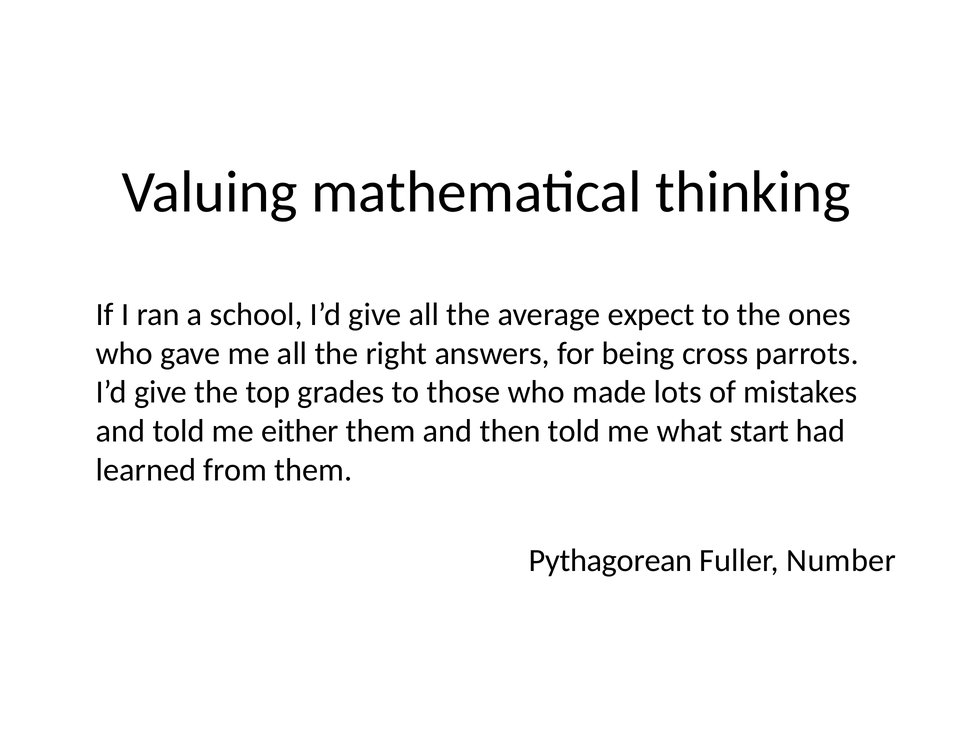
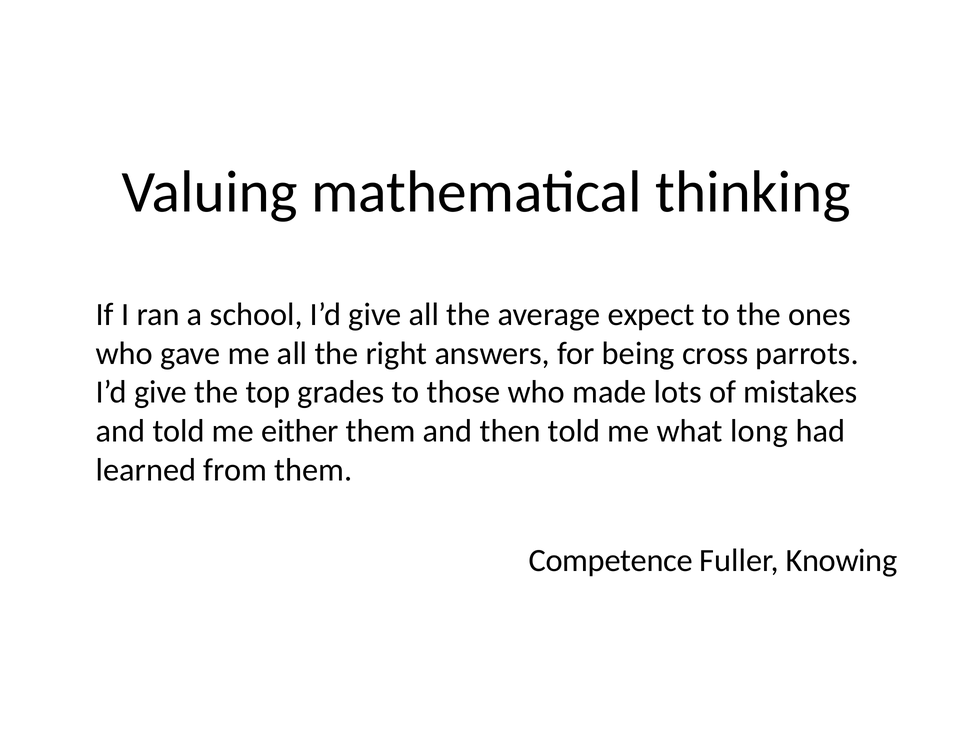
start: start -> long (759, 431)
Pythagorean: Pythagorean -> Competence (611, 560)
Number: Number -> Knowing (842, 560)
